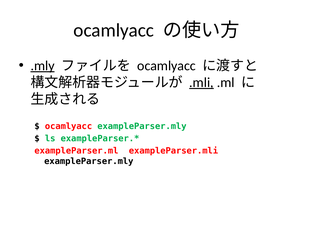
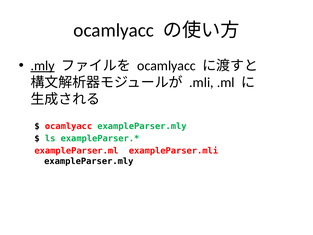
.mli underline: present -> none (201, 82)
